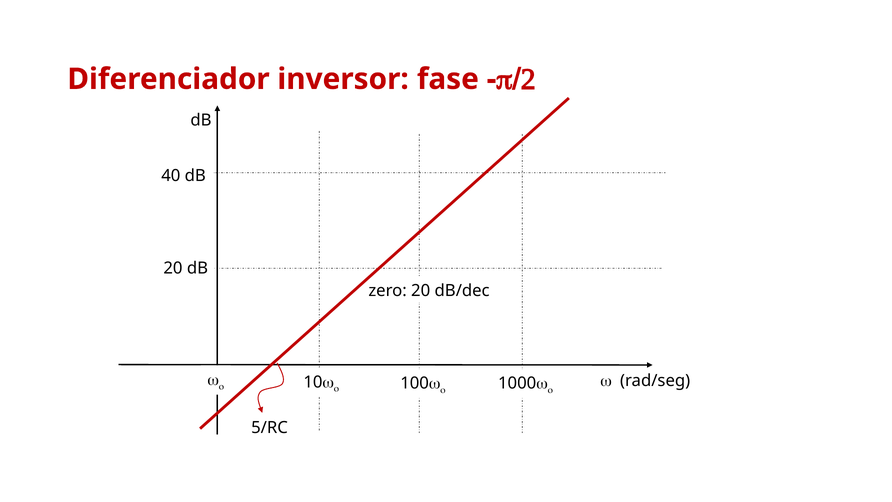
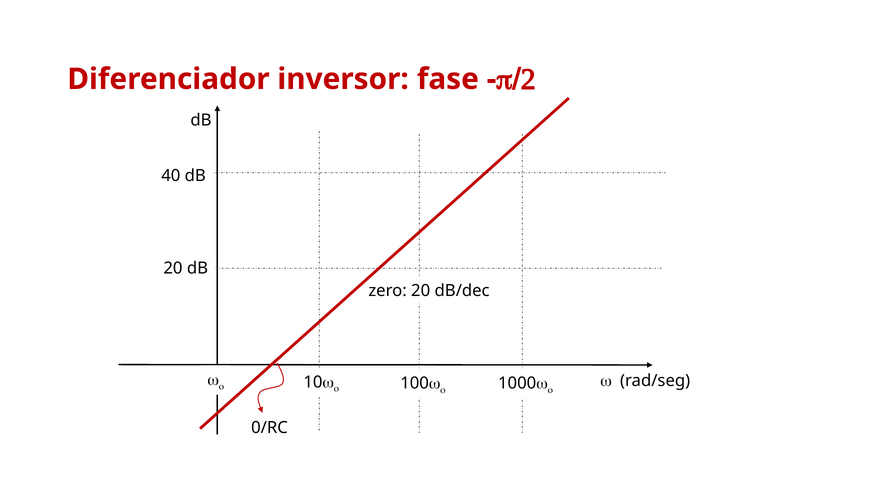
5/RC: 5/RC -> 0/RC (269, 428)
